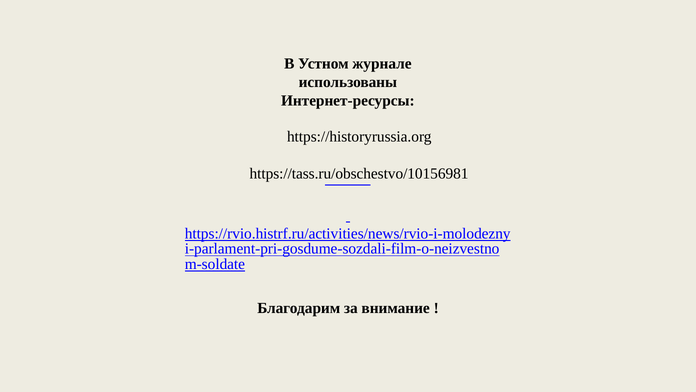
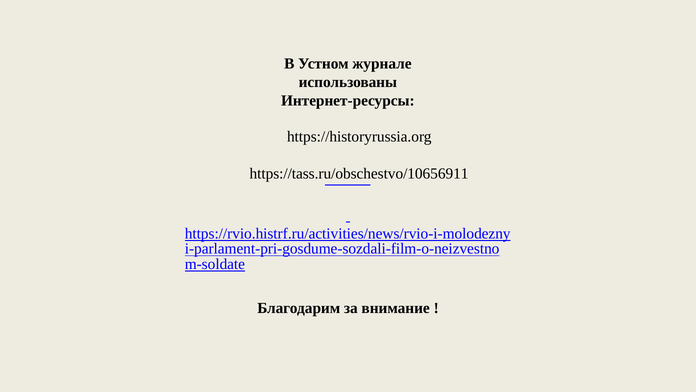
https://tass.ru/obschestvo/10156981: https://tass.ru/obschestvo/10156981 -> https://tass.ru/obschestvo/10656911 (359, 173)
